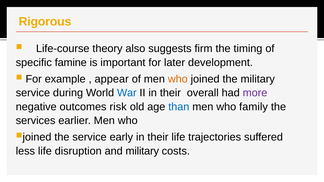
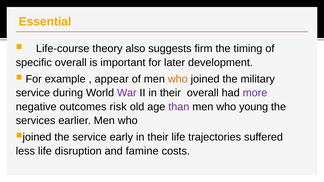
Rigorous: Rigorous -> Essential (45, 22)
specific famine: famine -> overall (71, 63)
War colour: blue -> purple (127, 93)
than colour: blue -> purple (179, 107)
family: family -> young (254, 107)
and military: military -> famine (142, 151)
